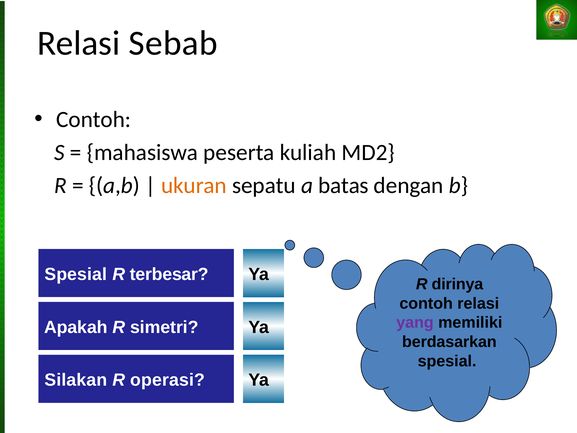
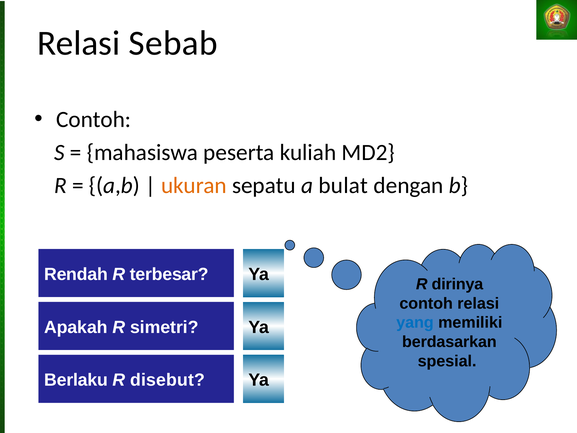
batas: batas -> bulat (343, 185)
Spesial: Spesial -> Rendah (76, 274)
yang colour: purple -> blue (415, 322)
Silakan: Silakan -> Berlaku (76, 380)
operasi: operasi -> disebut (168, 380)
